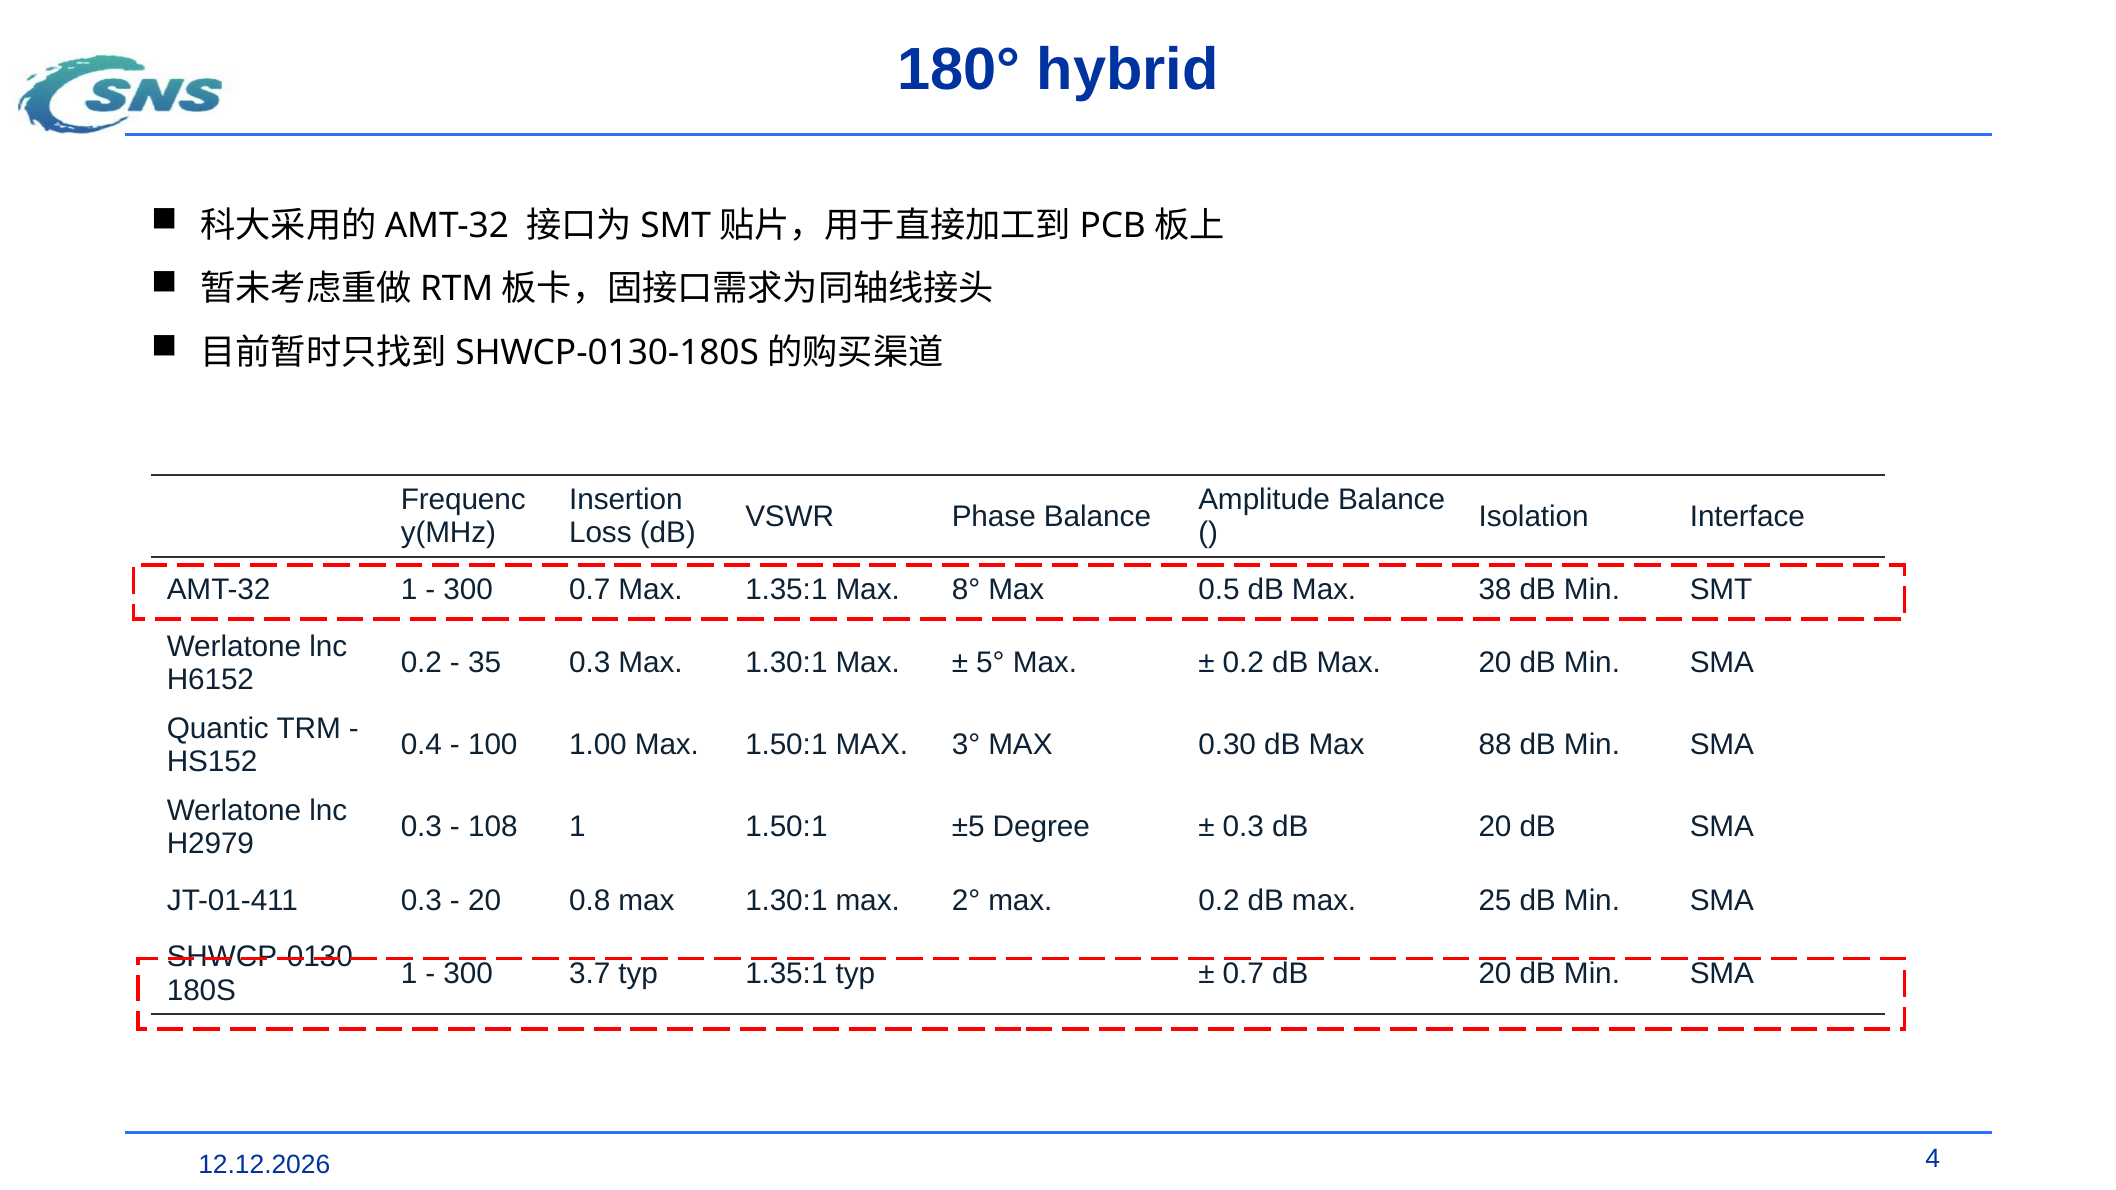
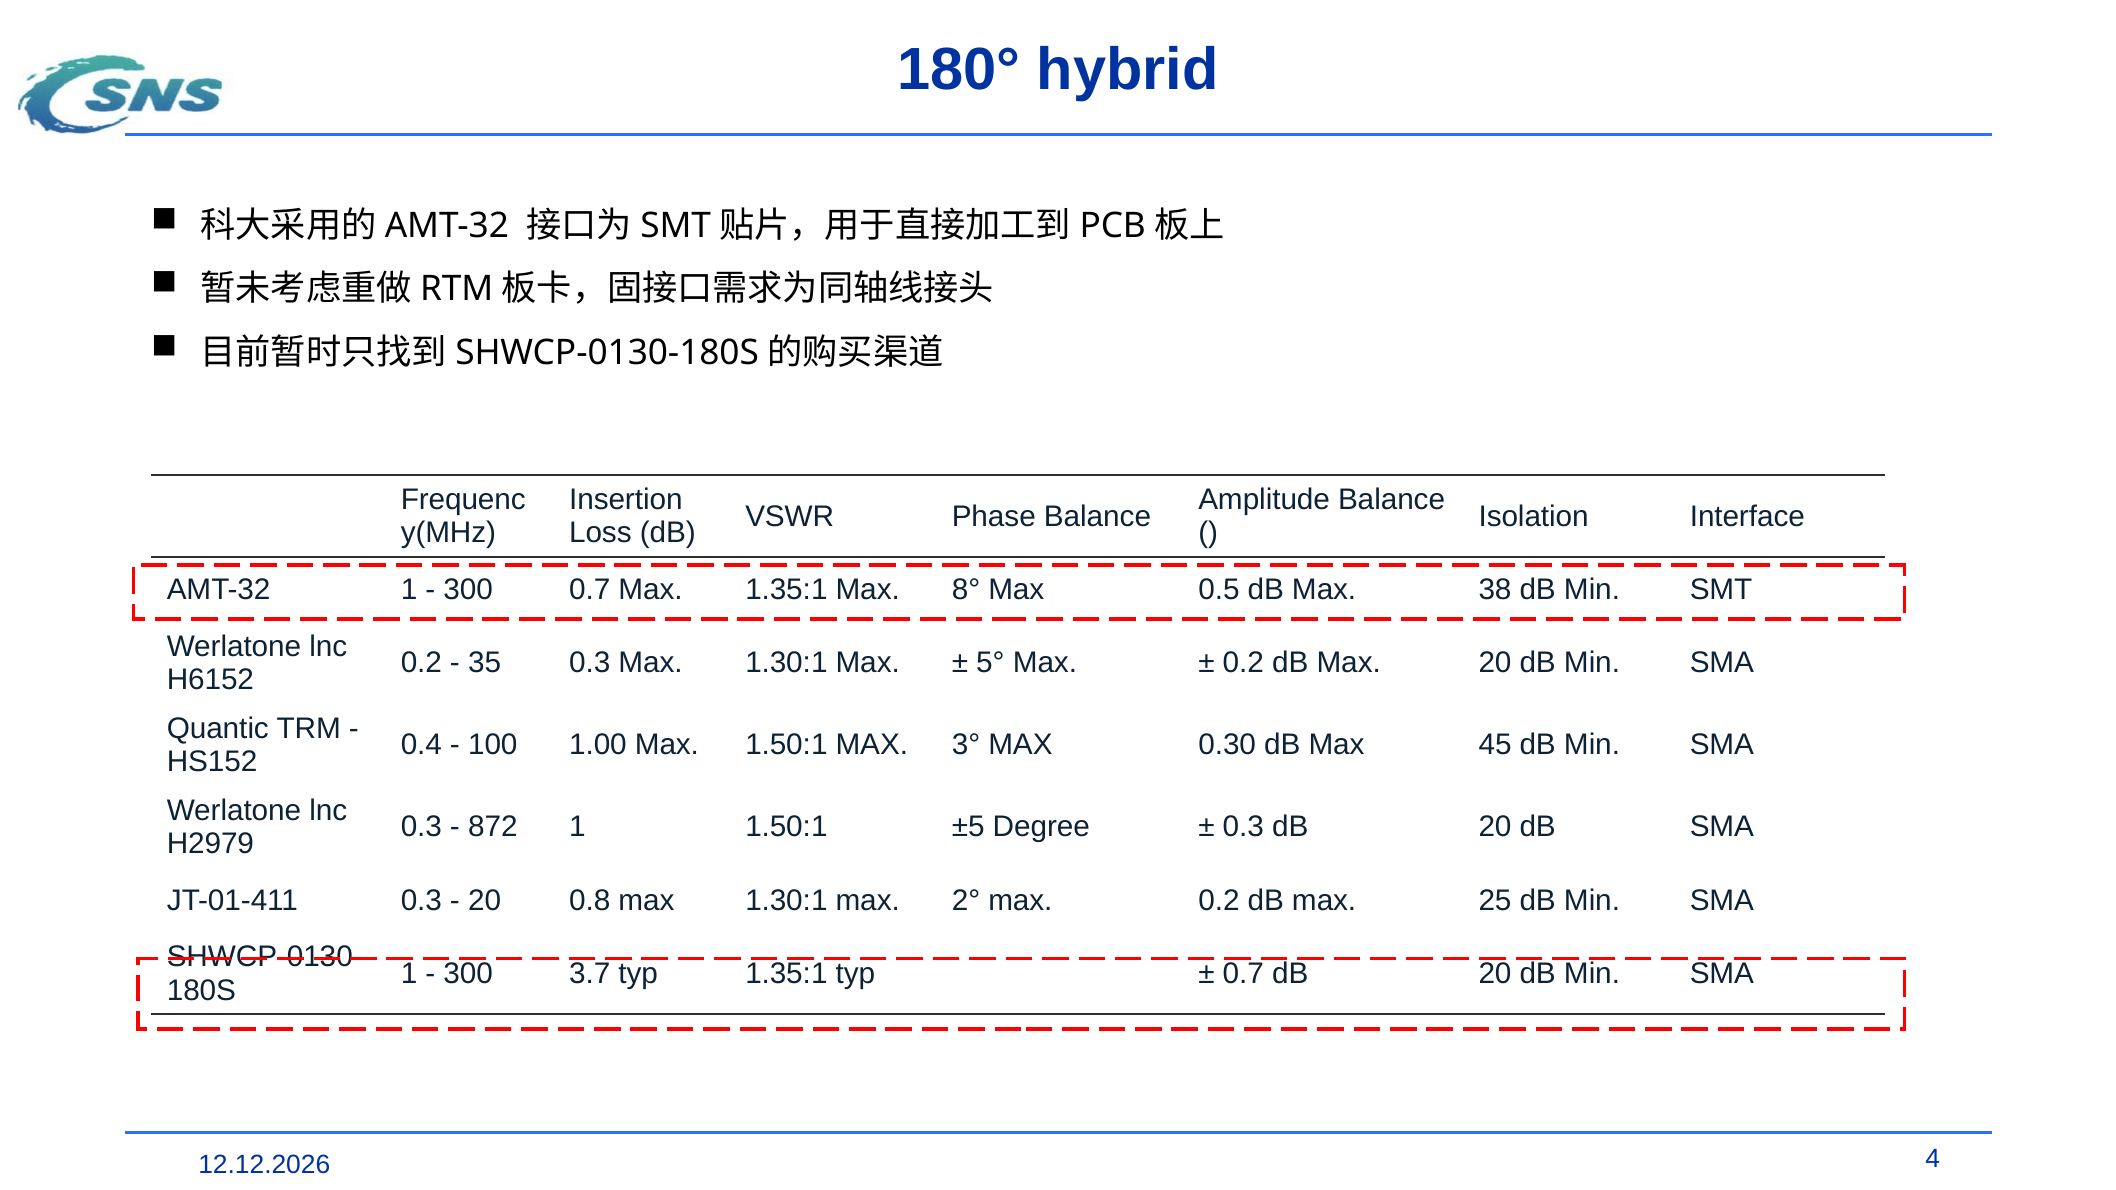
88: 88 -> 45 (1495, 745)
108: 108 -> 872 (493, 827)
